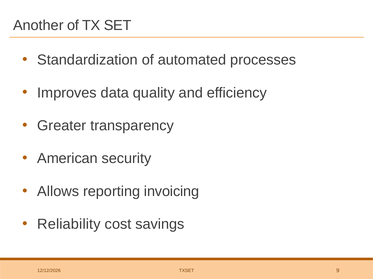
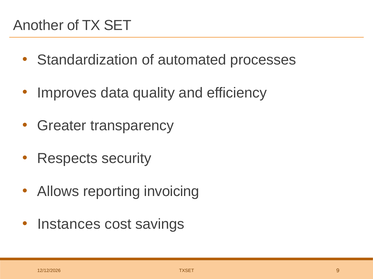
American: American -> Respects (67, 159)
Reliability: Reliability -> Instances (69, 225)
